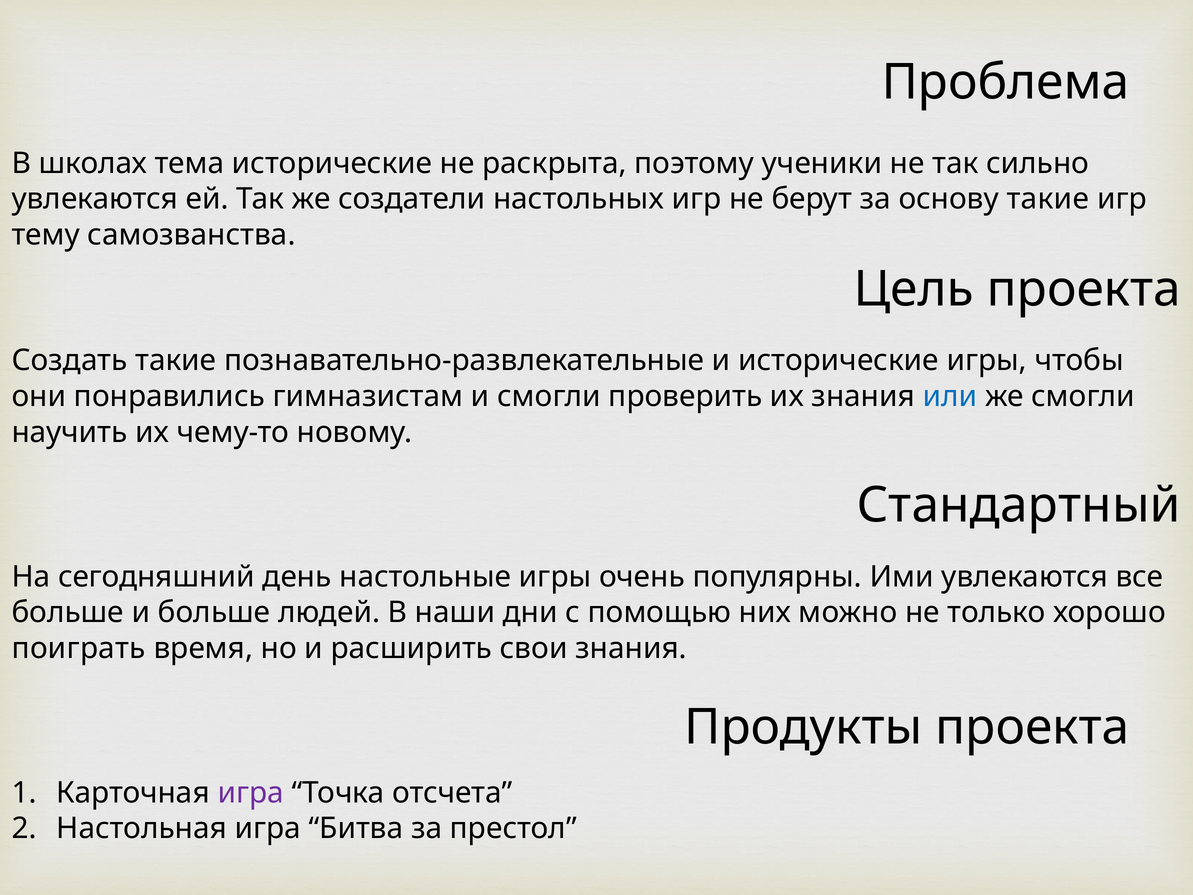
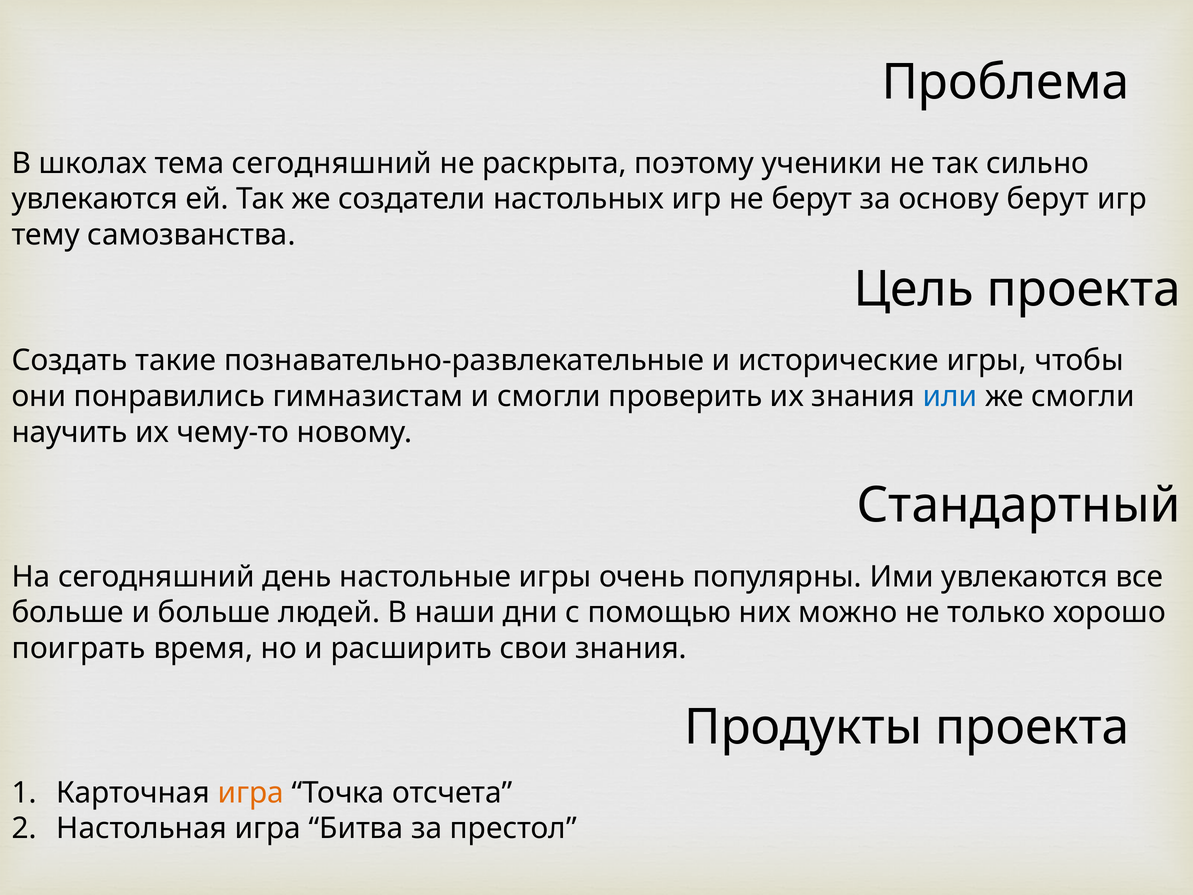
тема исторические: исторические -> сегодняшний (332, 163)
основу такие: такие -> берут (1048, 199)
игра colour: purple -> orange (251, 793)
